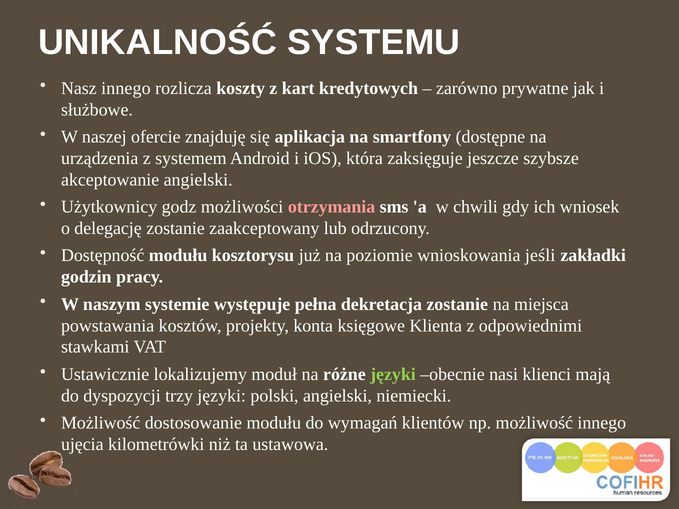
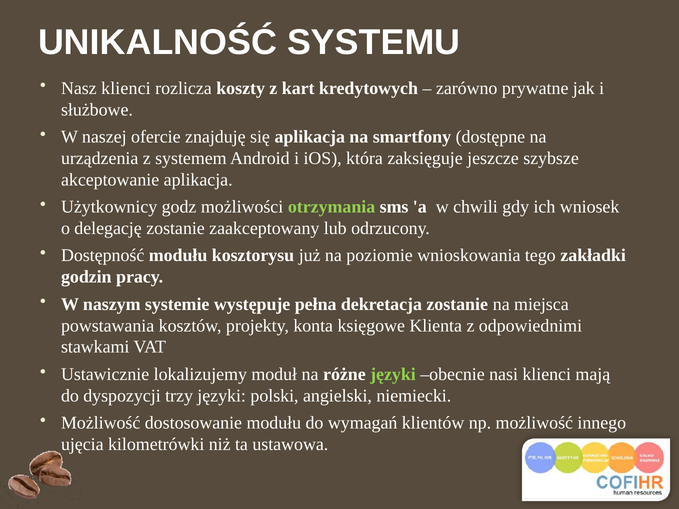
Nasz innego: innego -> klienci (126, 88)
akceptowanie angielski: angielski -> aplikacja (198, 180)
otrzymania colour: pink -> light green (332, 207)
jeśli: jeśli -> tego (540, 256)
